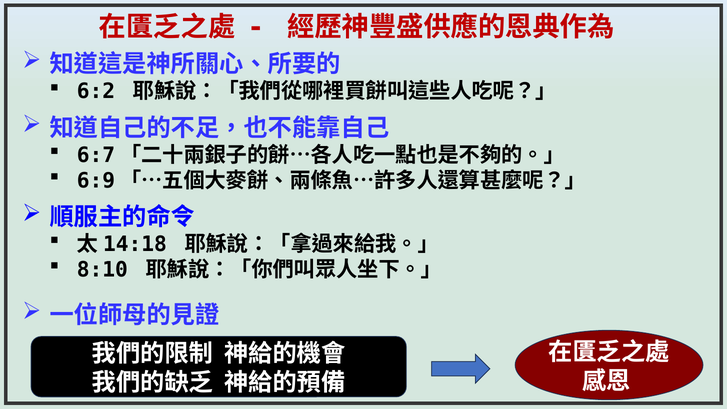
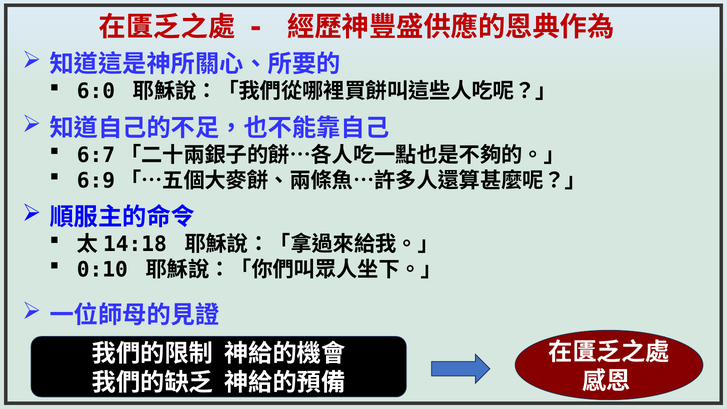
6:2: 6:2 -> 6:0 (96, 91)
8:10: 8:10 -> 0:10 (102, 270)
